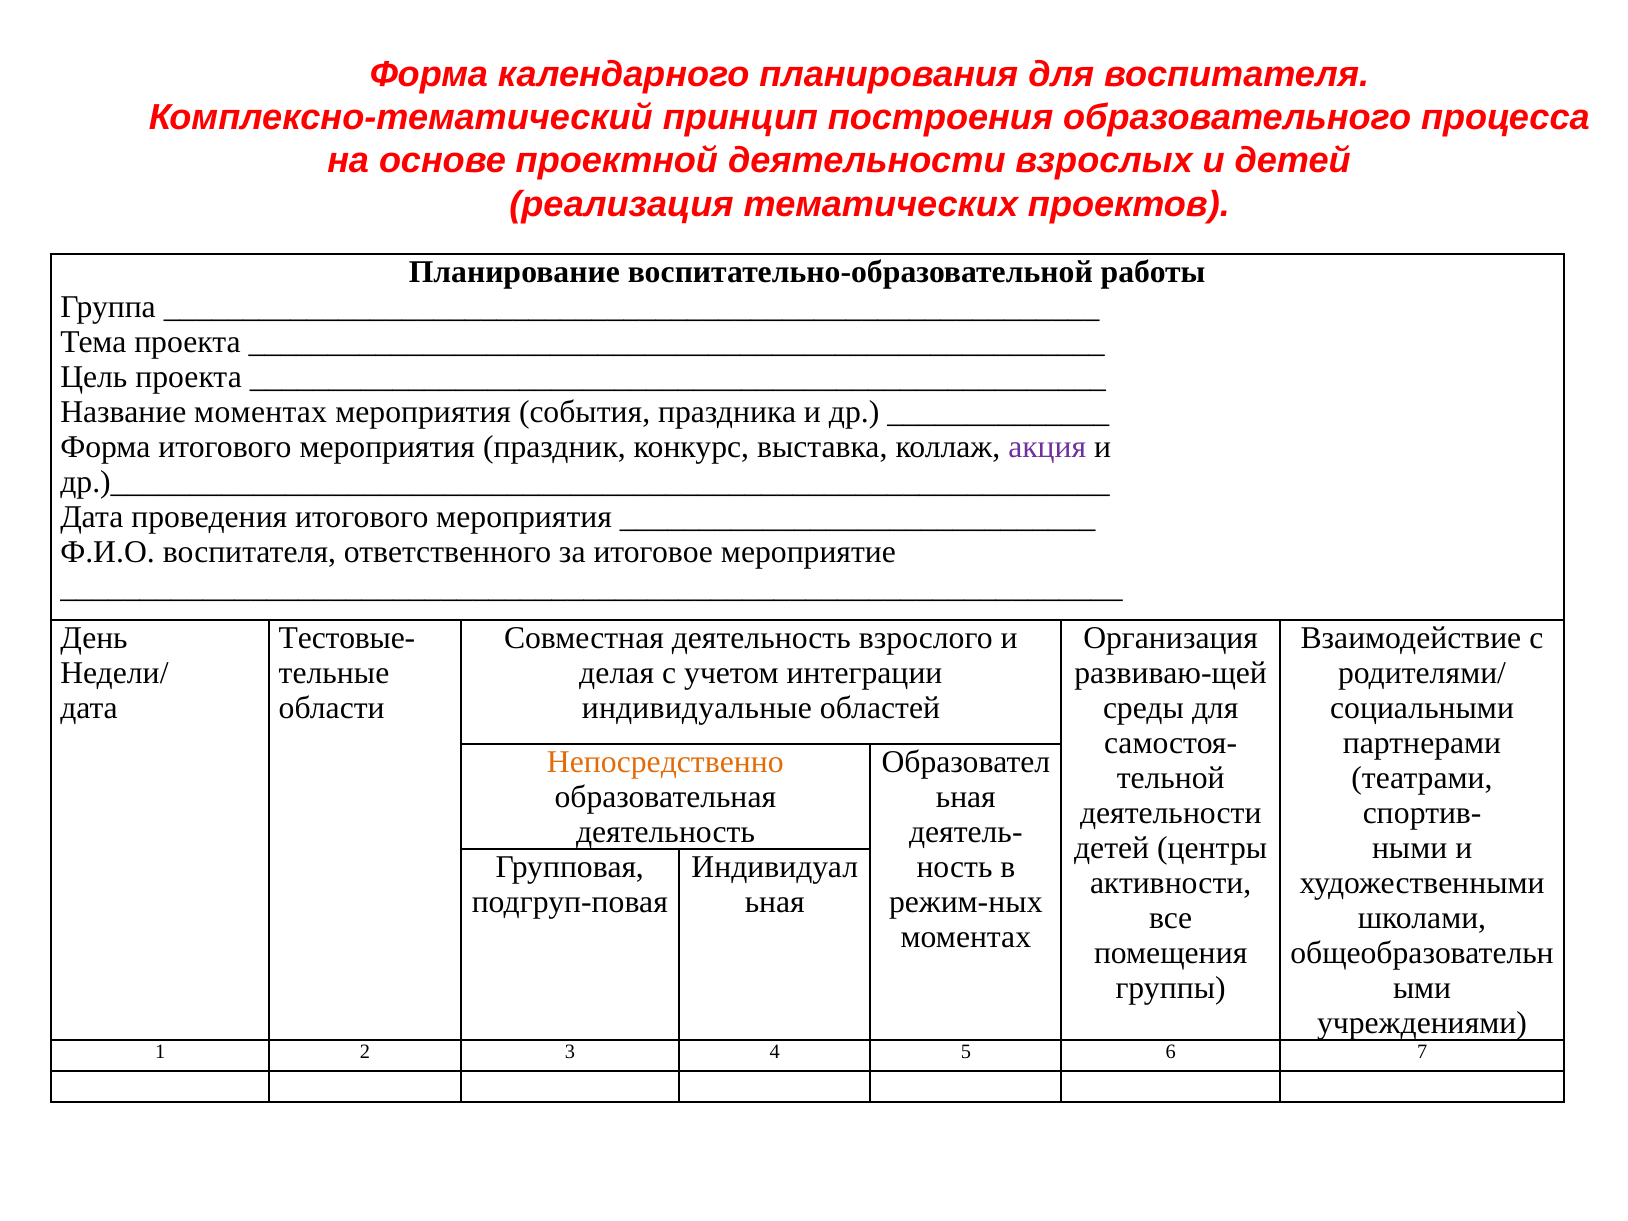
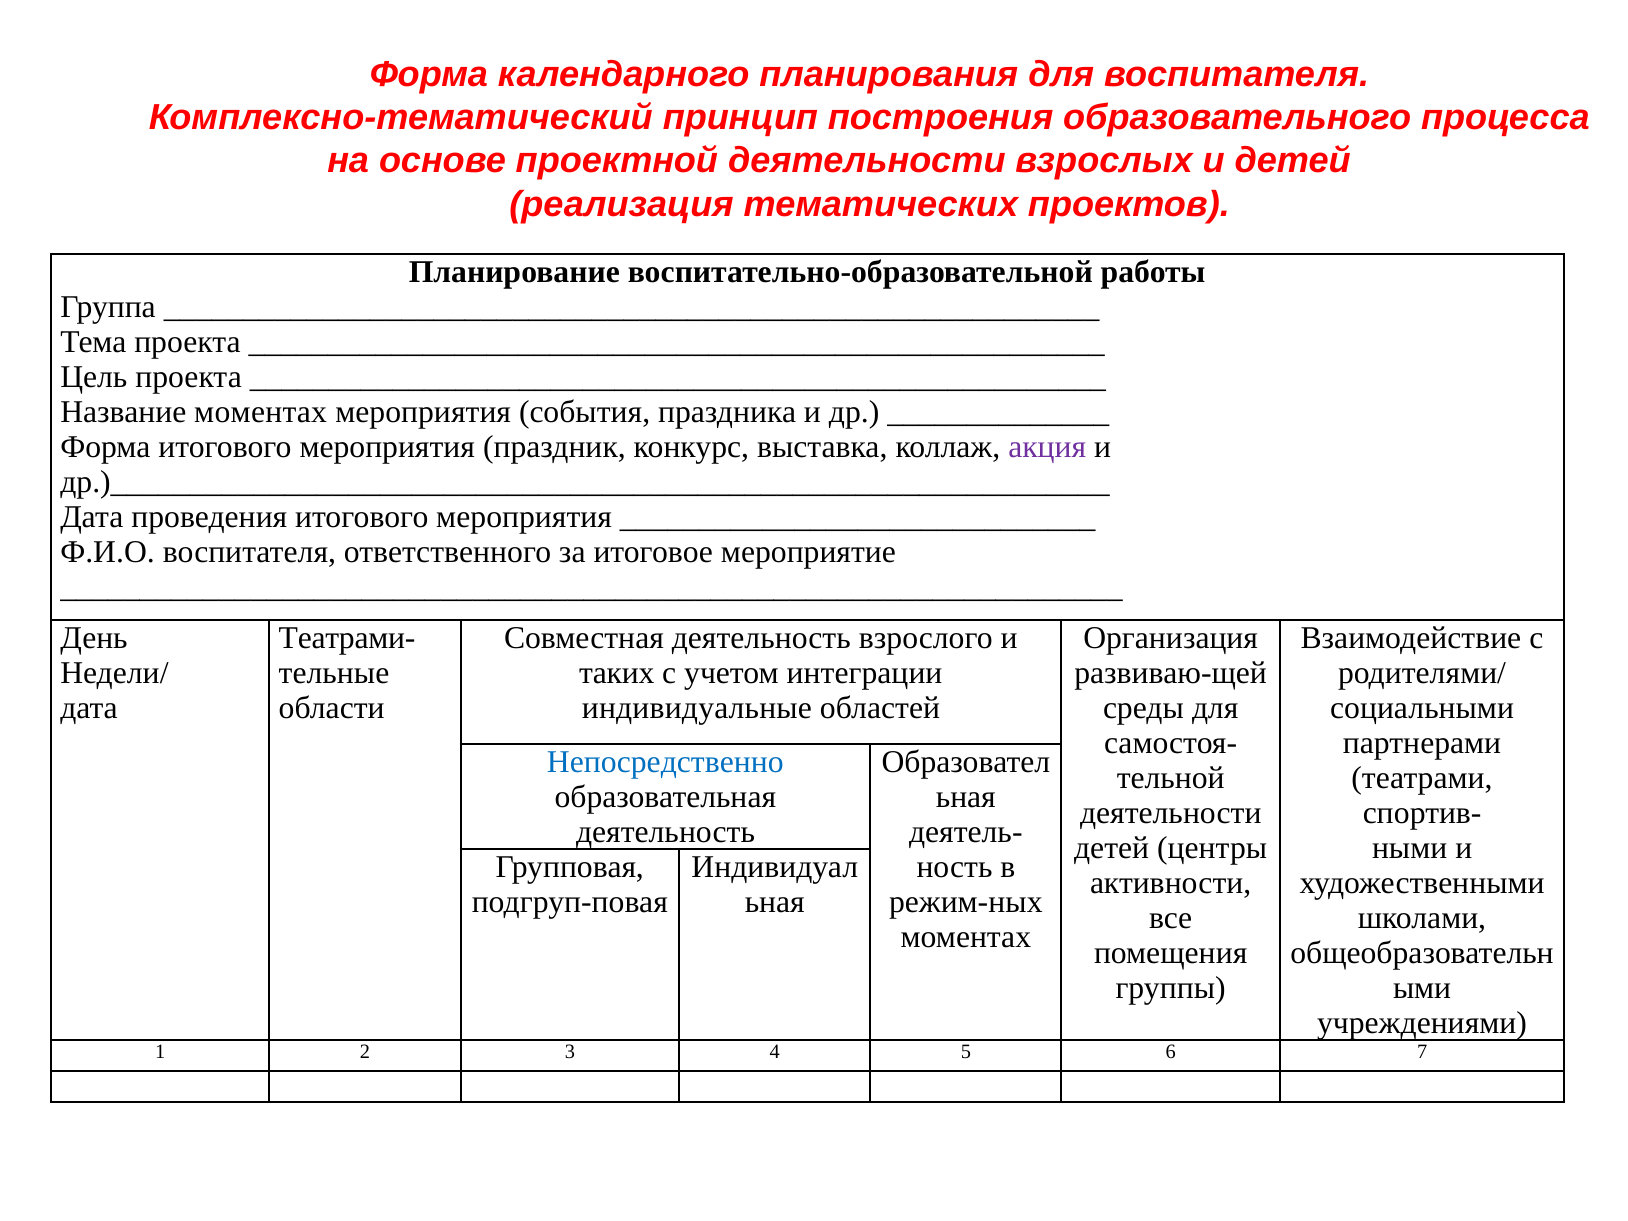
Тестовые-: Тестовые- -> Театрами- (347, 638)
делая: делая -> таких (617, 673)
Непосредственно colour: orange -> blue (665, 762)
